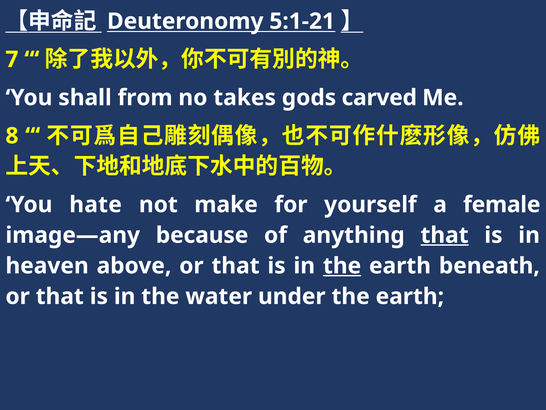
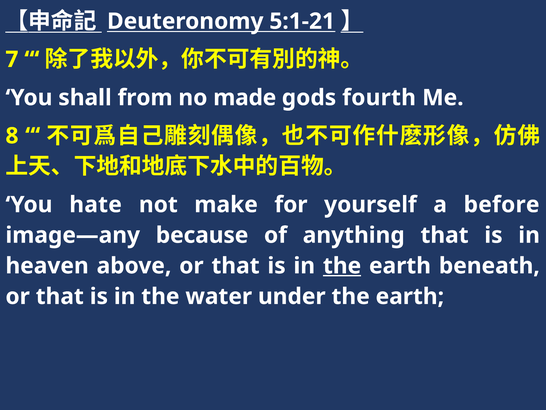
takes: takes -> made (245, 98)
carved: carved -> fourth (379, 98)
female: female -> before (502, 204)
that underline: present -> none (445, 235)
